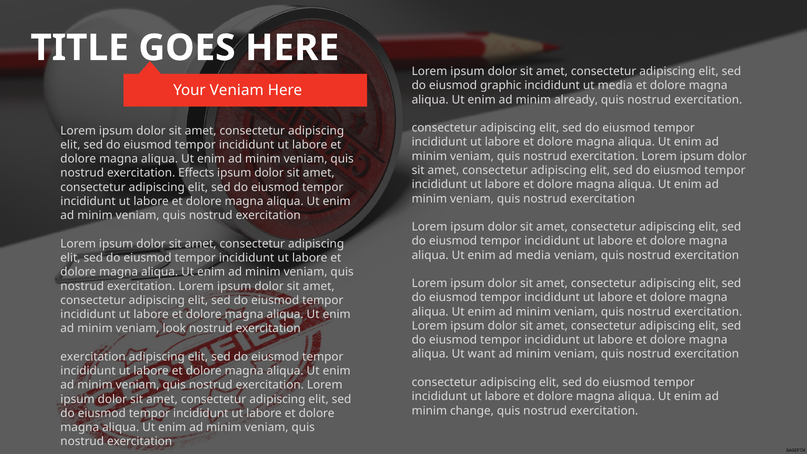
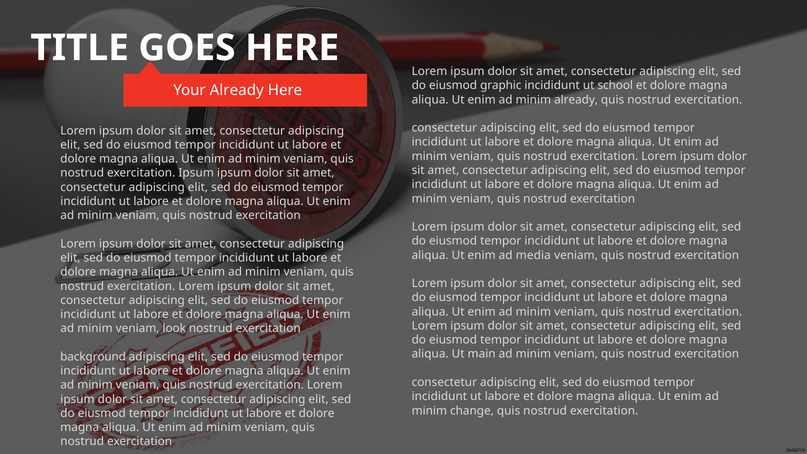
ut media: media -> school (615, 86)
Your Veniam: Veniam -> Already (237, 90)
exercitation Effects: Effects -> Ipsum (196, 173)
want: want -> main (482, 354)
exercitation: exercitation -> background (93, 357)
